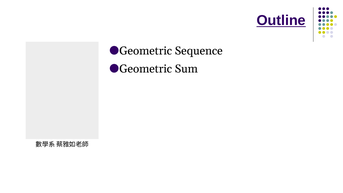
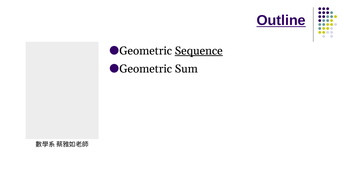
Sequence underline: none -> present (199, 51)
